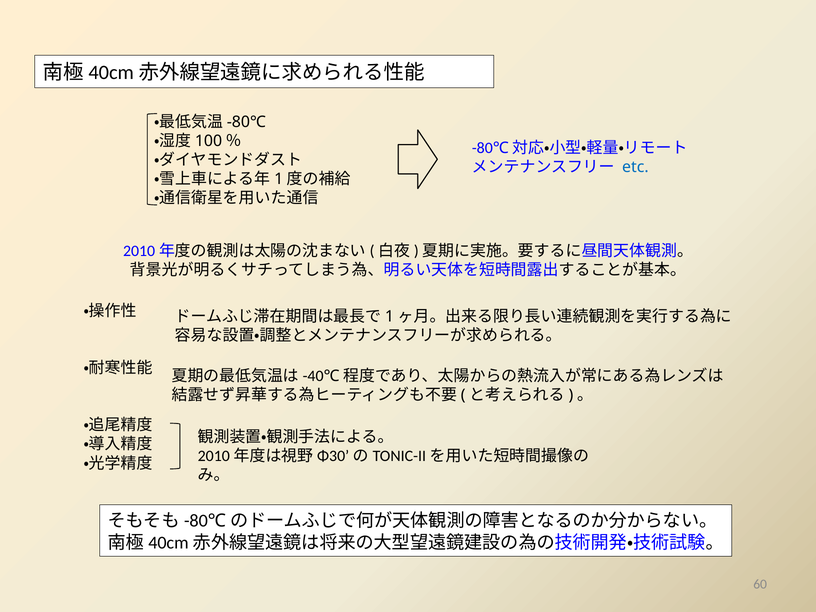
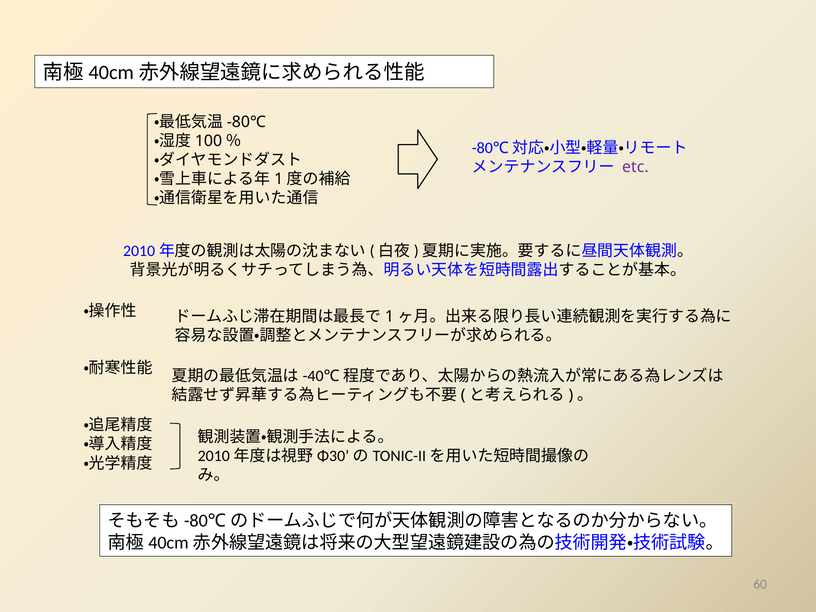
etc colour: blue -> purple (635, 167)
